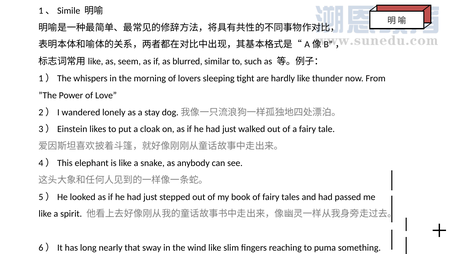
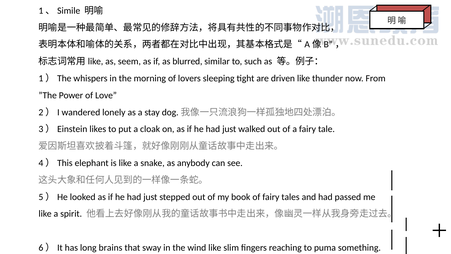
hardly: hardly -> driven (283, 78)
nearly: nearly -> brains (111, 247)
